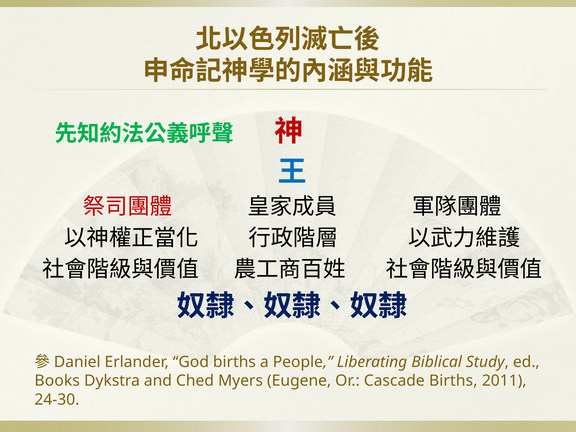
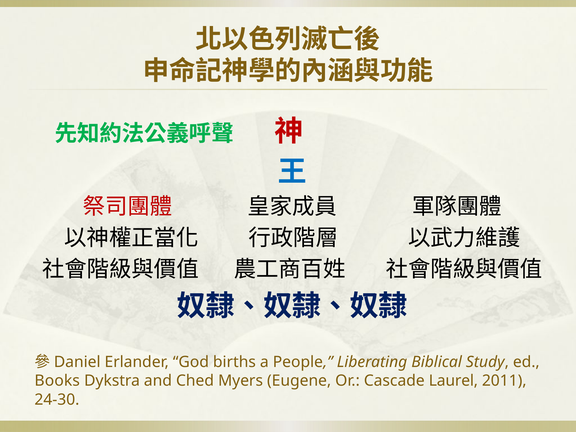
Cascade Births: Births -> Laurel (453, 381)
